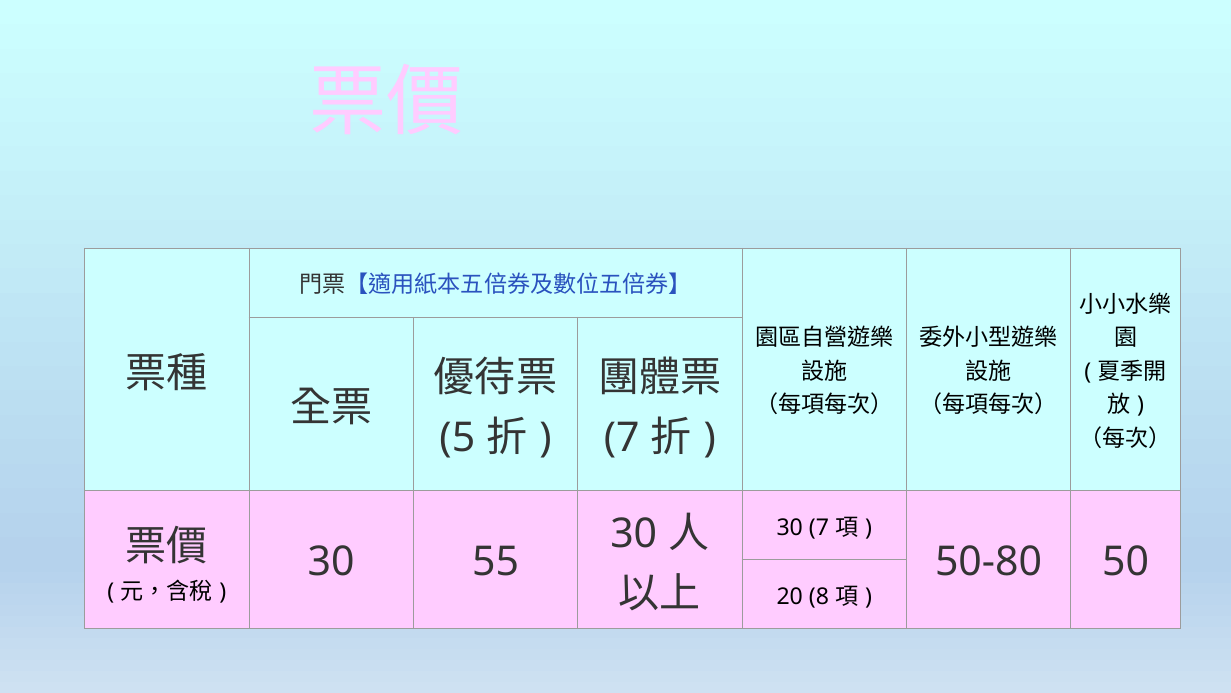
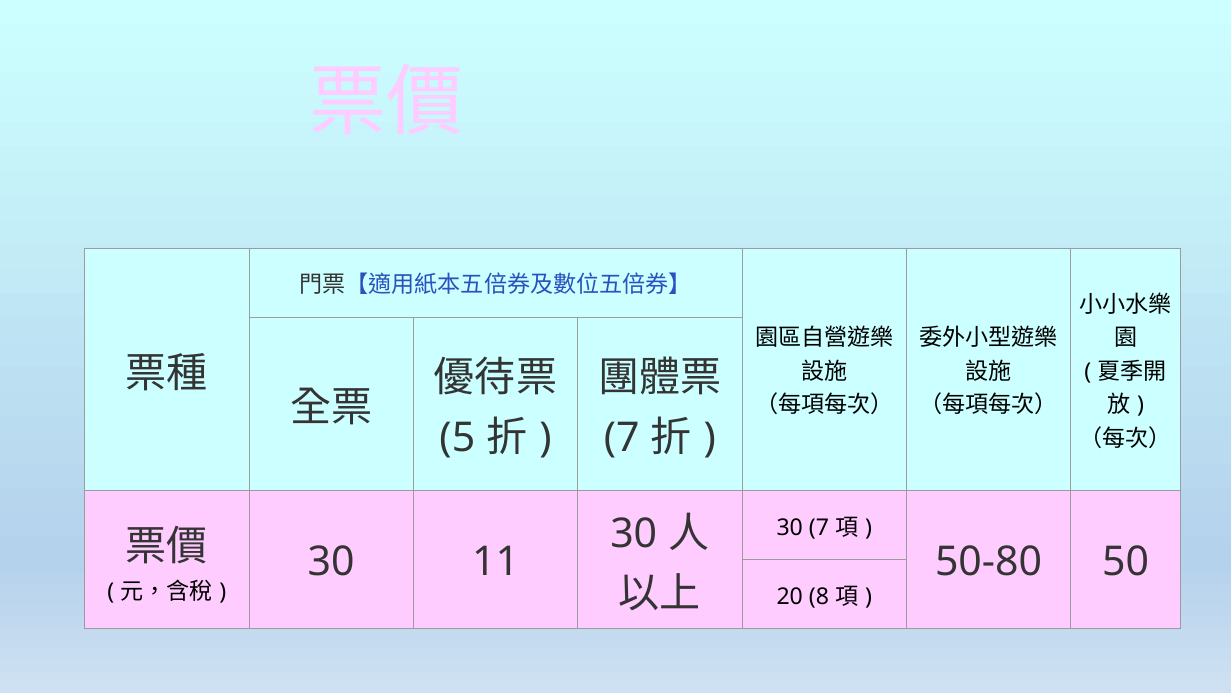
55: 55 -> 11 (496, 561)
